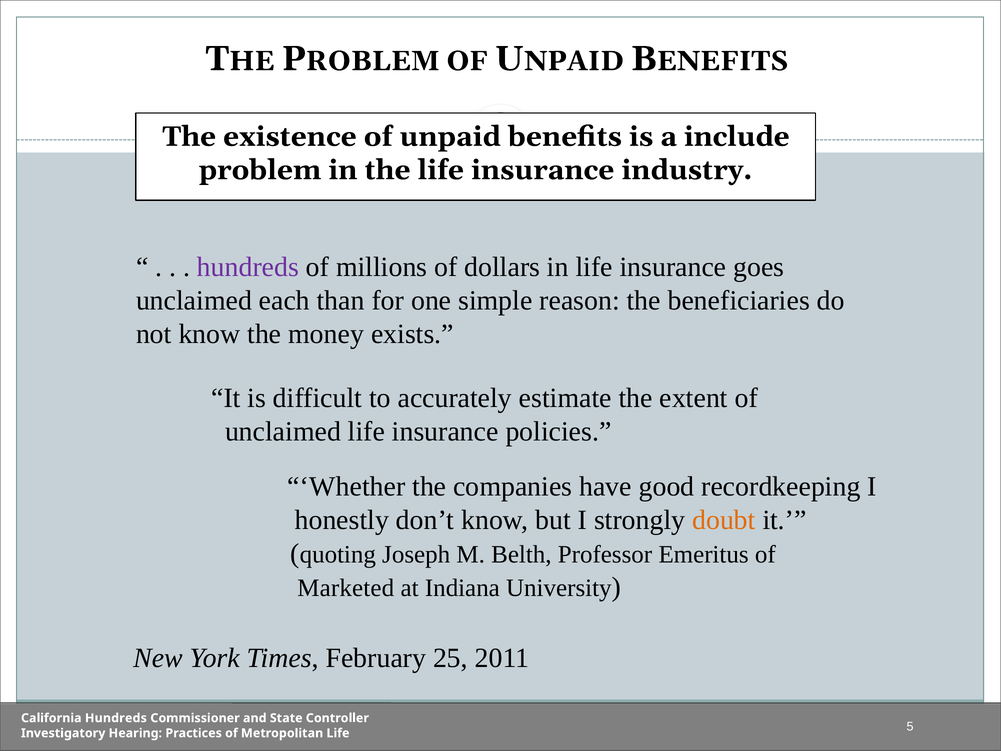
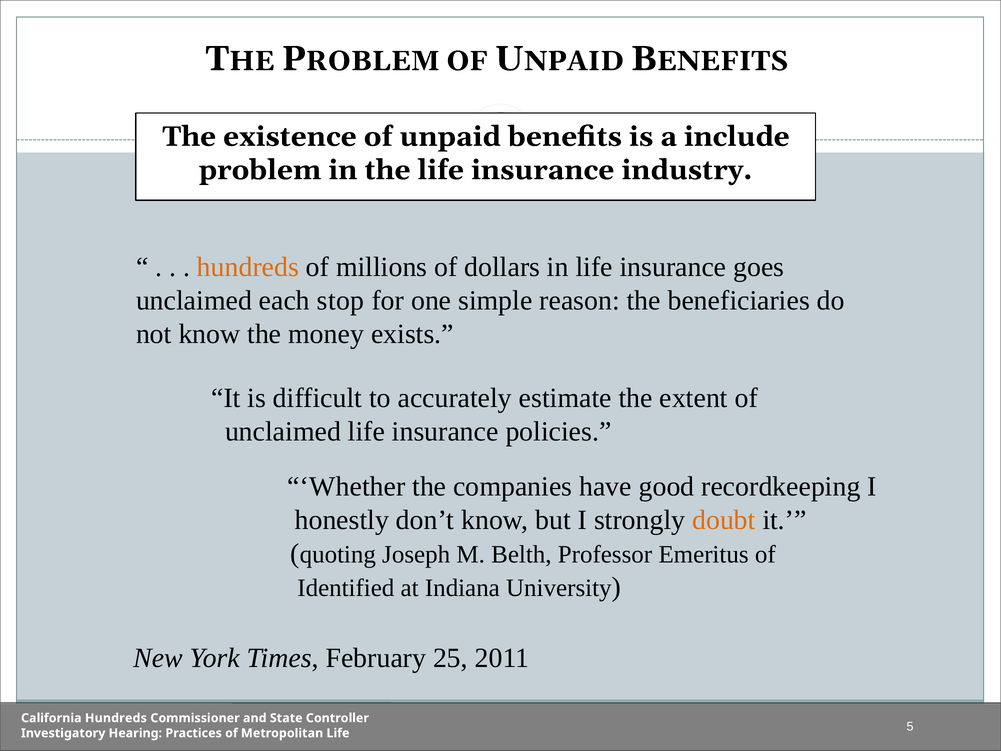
hundreds colour: purple -> orange (248, 267)
than: than -> stop (341, 300)
Marketed: Marketed -> Identified (346, 588)
